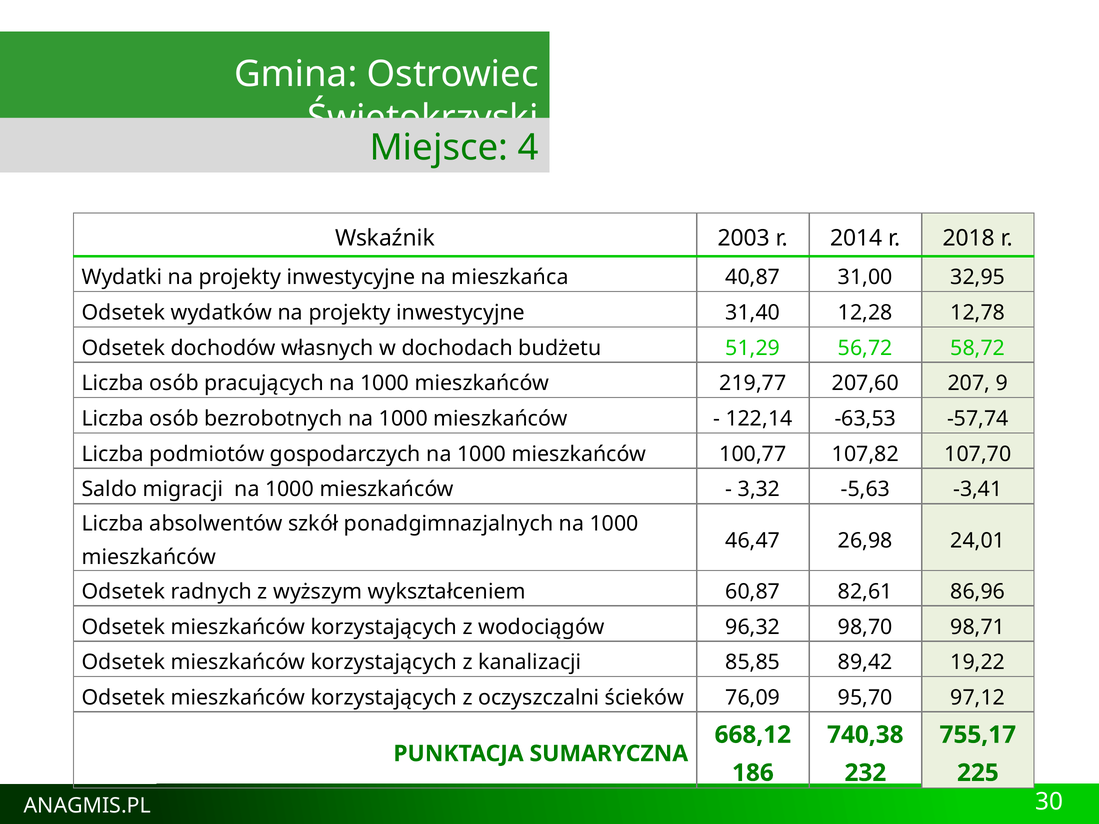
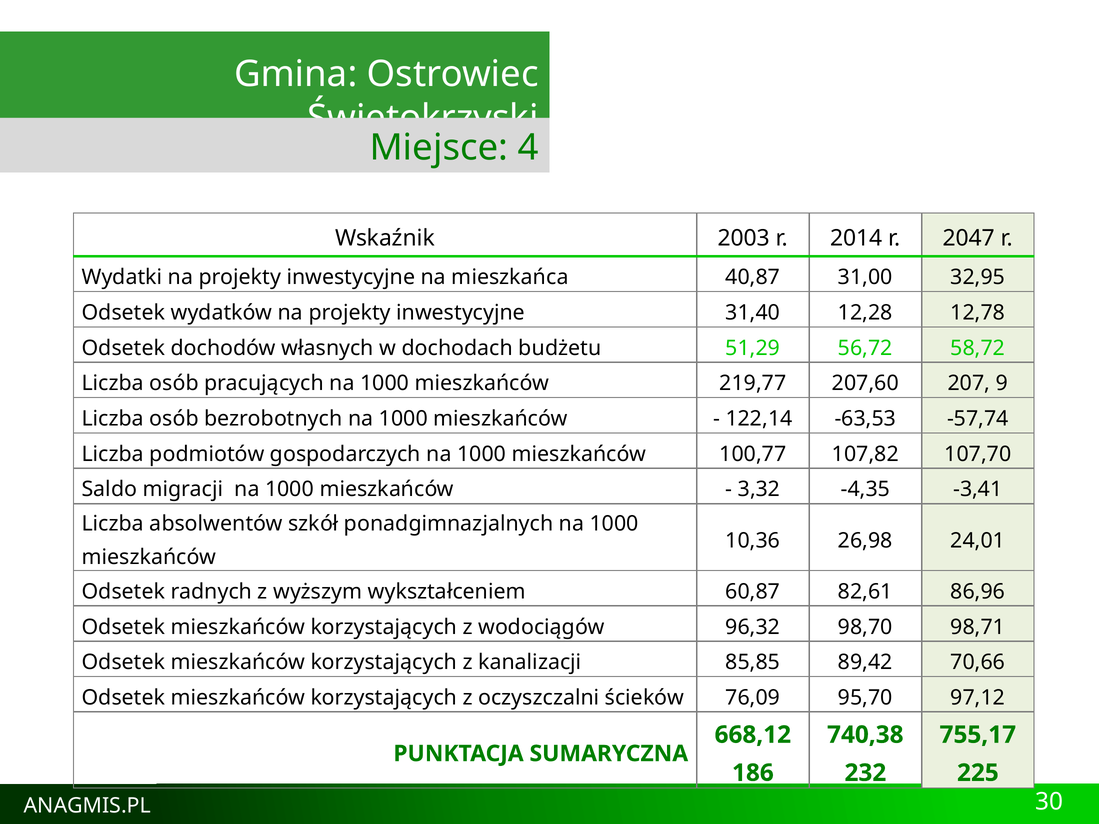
2018: 2018 -> 2047 (969, 238)
-5,63: -5,63 -> -4,35 (865, 490)
46,47: 46,47 -> 10,36 (753, 541)
19,22: 19,22 -> 70,66 (978, 663)
